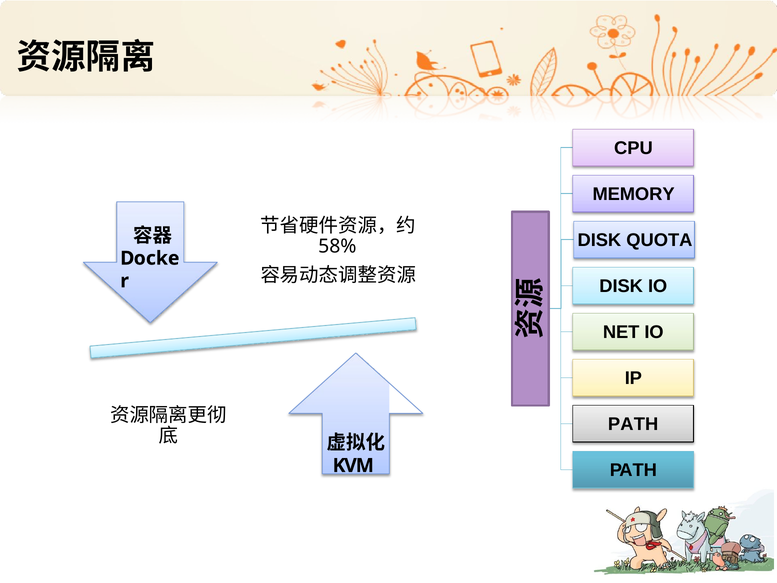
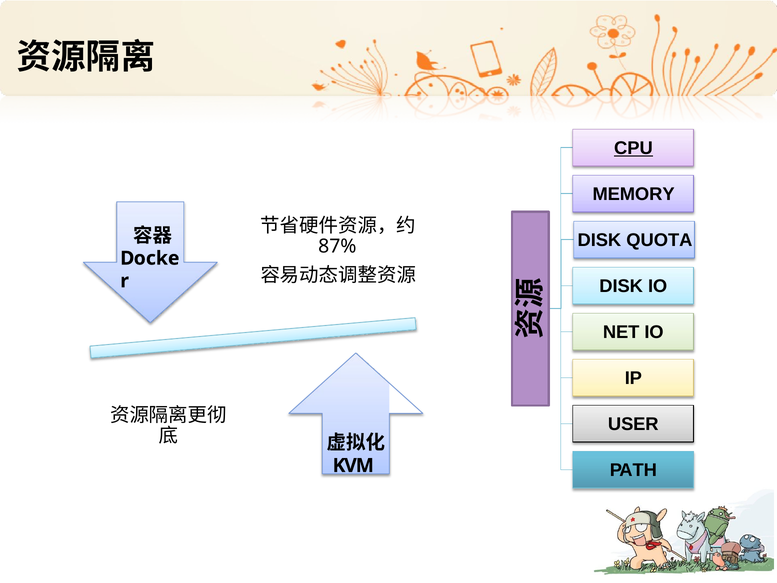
CPU underline: none -> present (633, 148)
58%: 58% -> 87% (337, 246)
PATH: PATH -> USER (633, 424)
